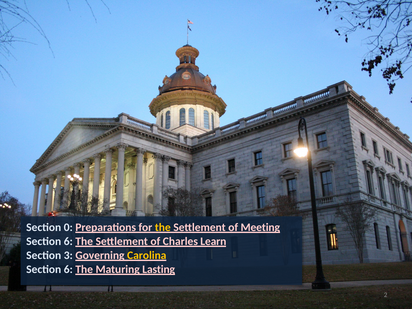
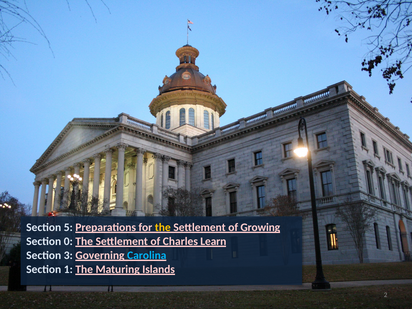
0: 0 -> 5 (68, 227)
Meeting: Meeting -> Growing (260, 227)
6: 6 -> 0 (68, 241)
Carolina colour: yellow -> light blue (147, 255)
6: 6 -> 1 (68, 269)
Lasting: Lasting -> Islands (159, 269)
